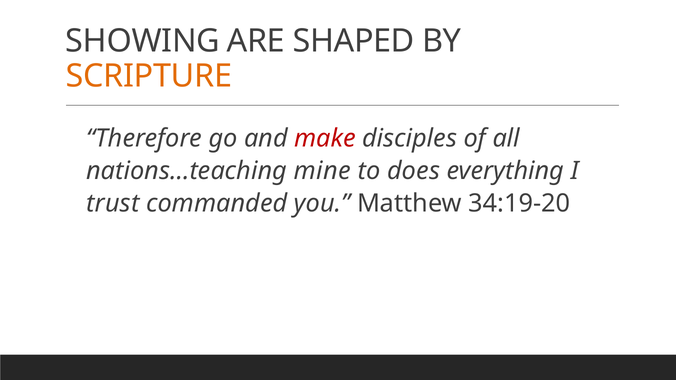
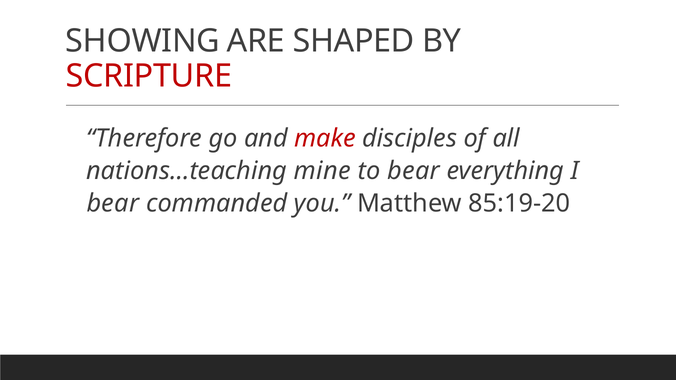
SCRIPTURE colour: orange -> red (149, 76)
to does: does -> bear (414, 171)
trust: trust -> bear (113, 204)
34:19-20: 34:19-20 -> 85:19-20 (519, 204)
